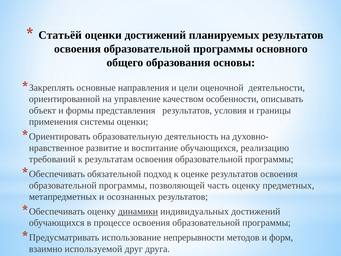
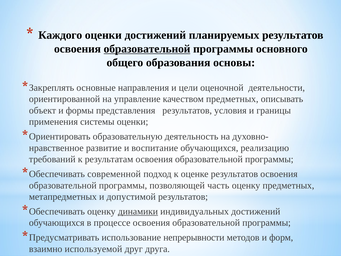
Статьёй: Статьёй -> Каждого (60, 35)
образовательной underline: none -> present (147, 49)
качеством особенности: особенности -> предметных (232, 99)
обязательной: обязательной -> современной (114, 174)
осознанных: осознанных -> допустимой (131, 197)
